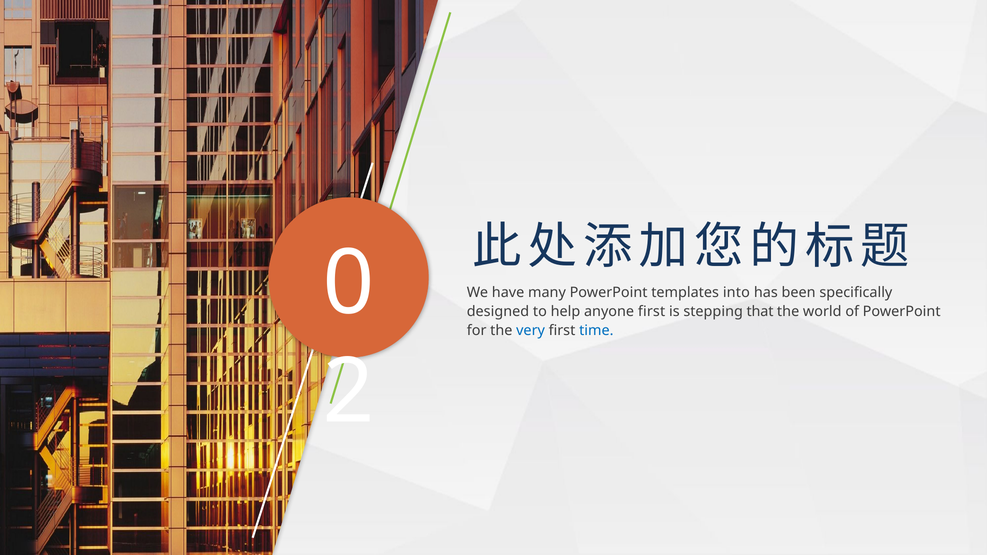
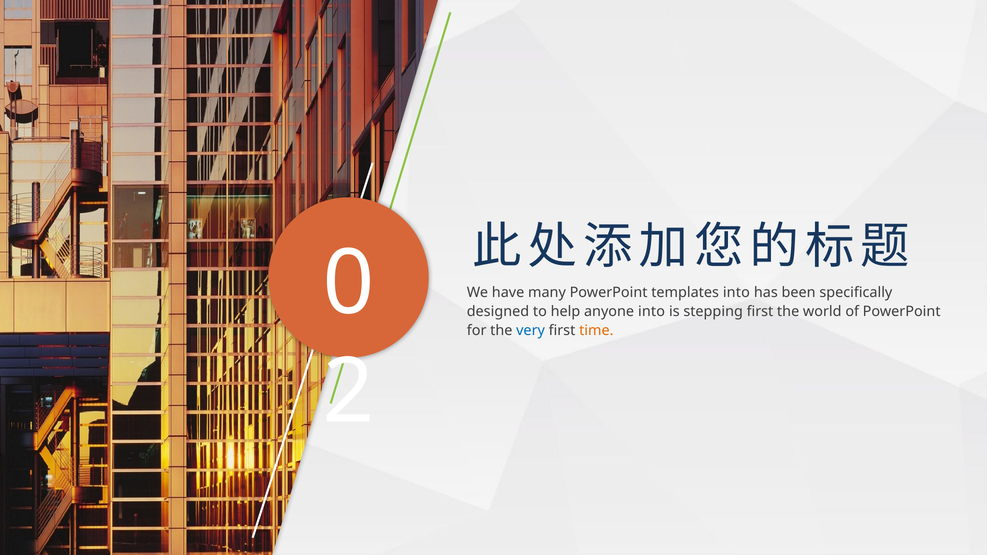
anyone first: first -> into (652, 312)
stepping that: that -> first (760, 312)
time colour: blue -> orange (596, 331)
